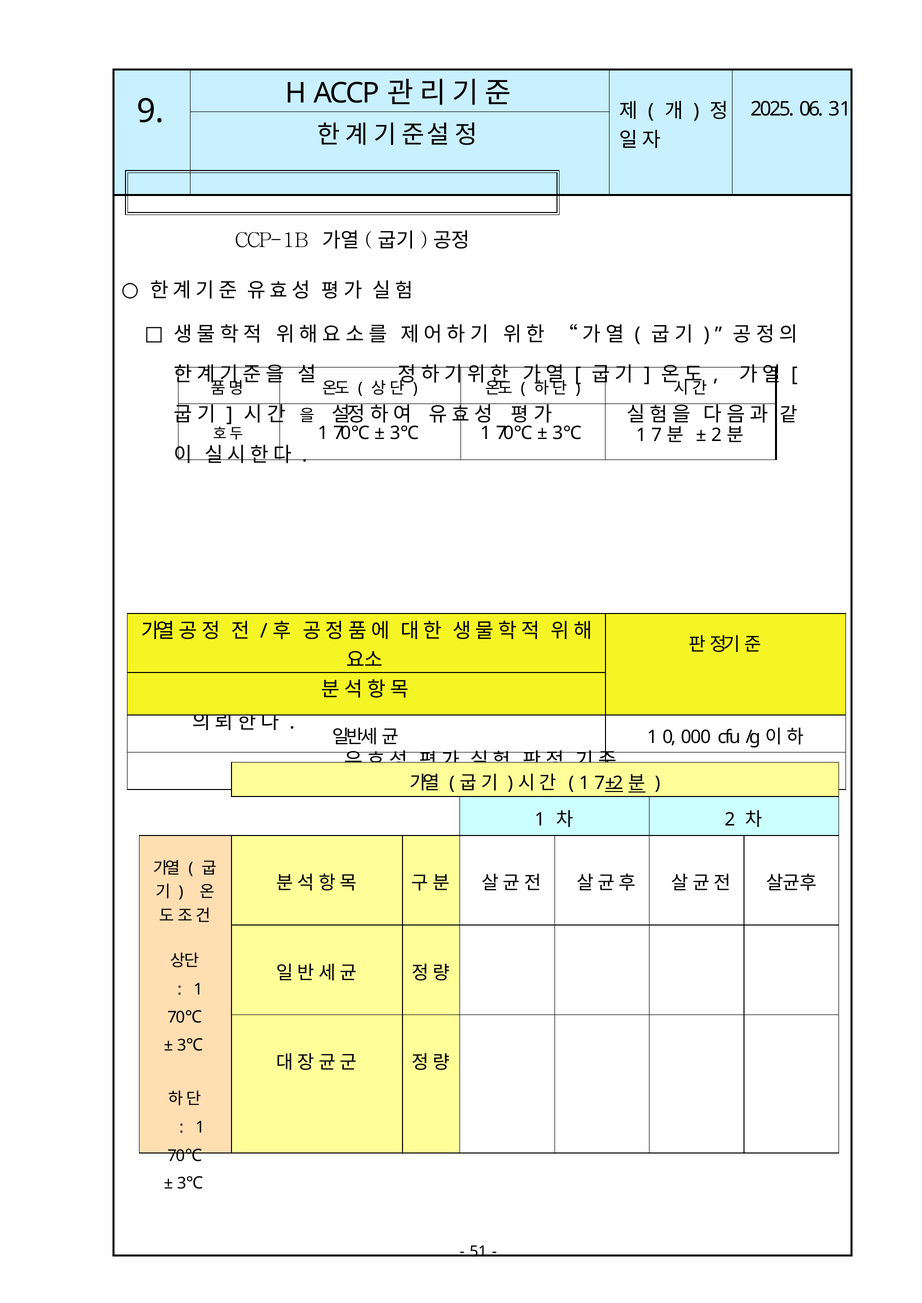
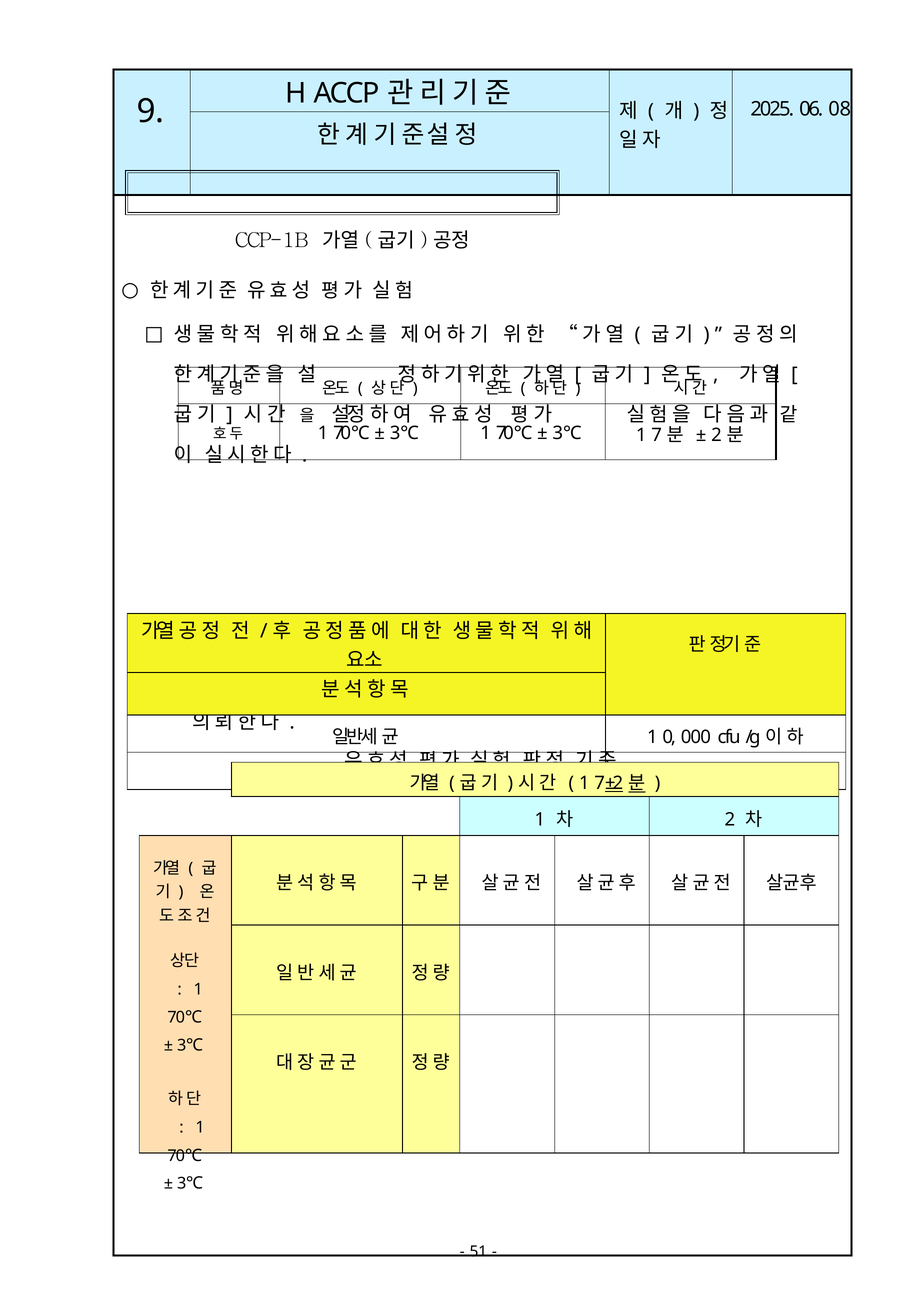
31: 31 -> 08 (840, 109)
